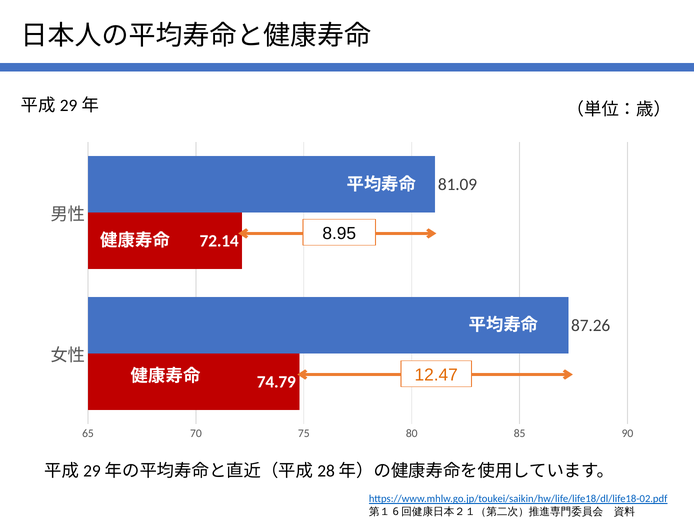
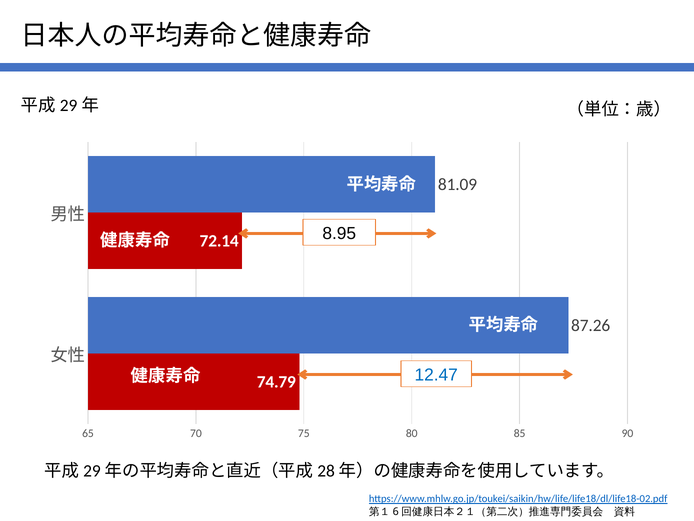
12.47 colour: orange -> blue (436, 375)
